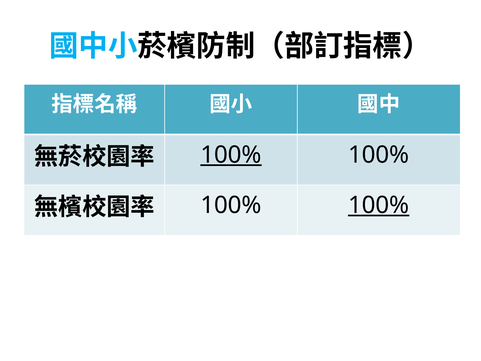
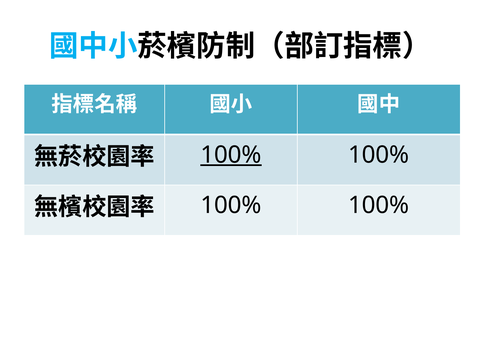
100% underline: present -> none (379, 205)
